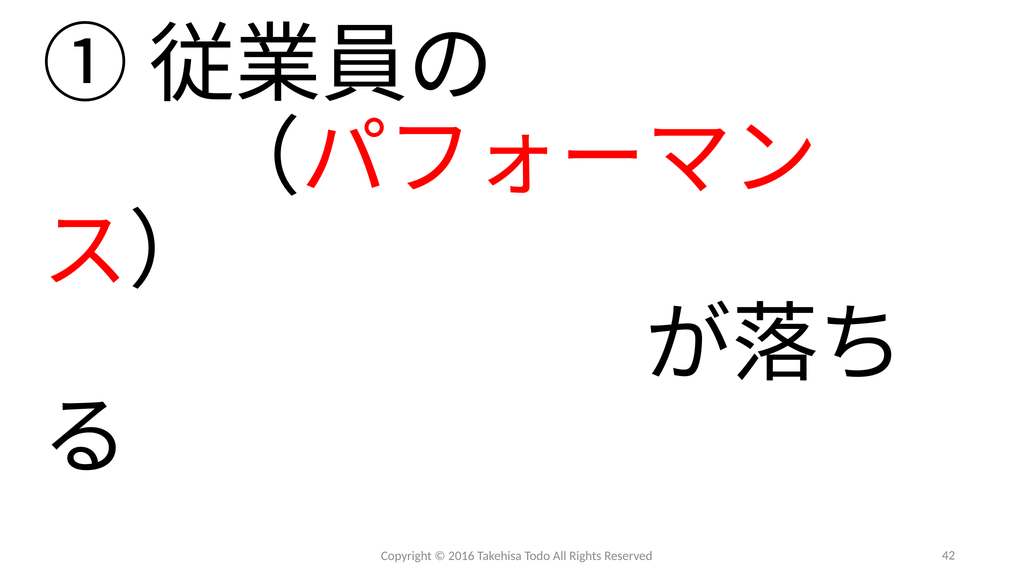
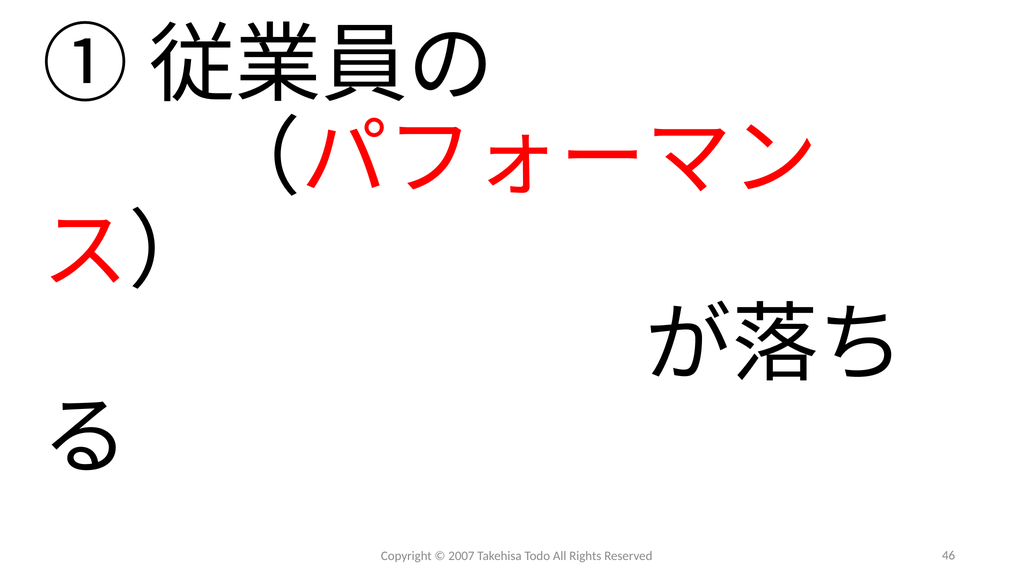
2016: 2016 -> 2007 (461, 555)
42: 42 -> 46 (949, 555)
